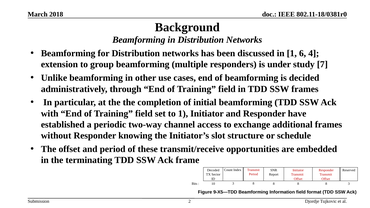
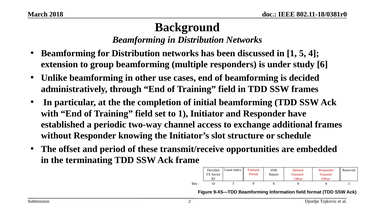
6: 6 -> 5 (303, 53)
7: 7 -> 6 (322, 64)
